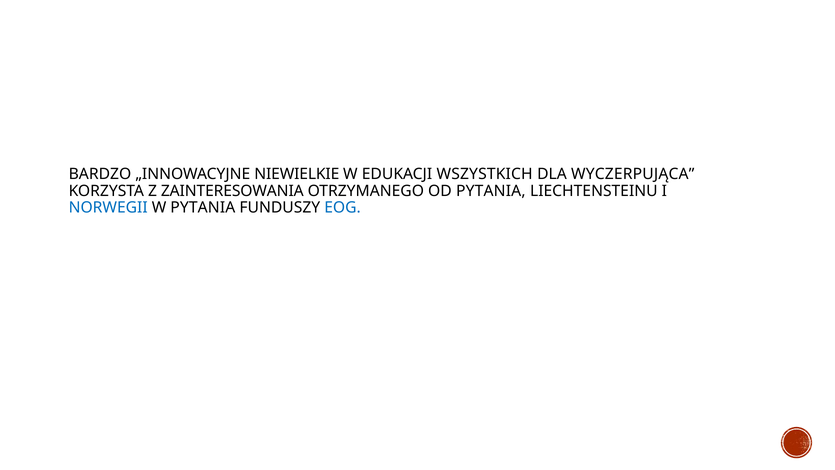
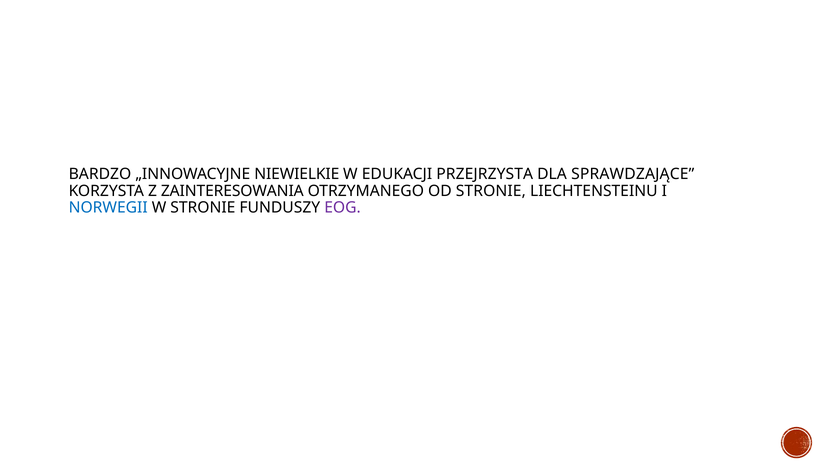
WSZYSTKICH: WSZYSTKICH -> PRZEJRZYSTA (485, 174)
WYCZERPUJĄCA: WYCZERPUJĄCA -> SPRAWDZAJĄCE (633, 174)
OD PYTANIA: PYTANIA -> STRONIE (491, 191)
W PYTANIA: PYTANIA -> STRONIE (203, 208)
EOG colour: blue -> purple (343, 208)
